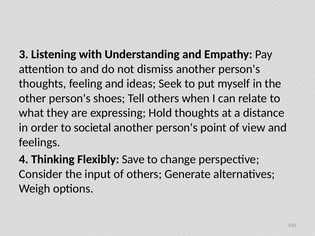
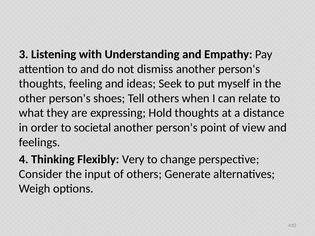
Save: Save -> Very (133, 160)
